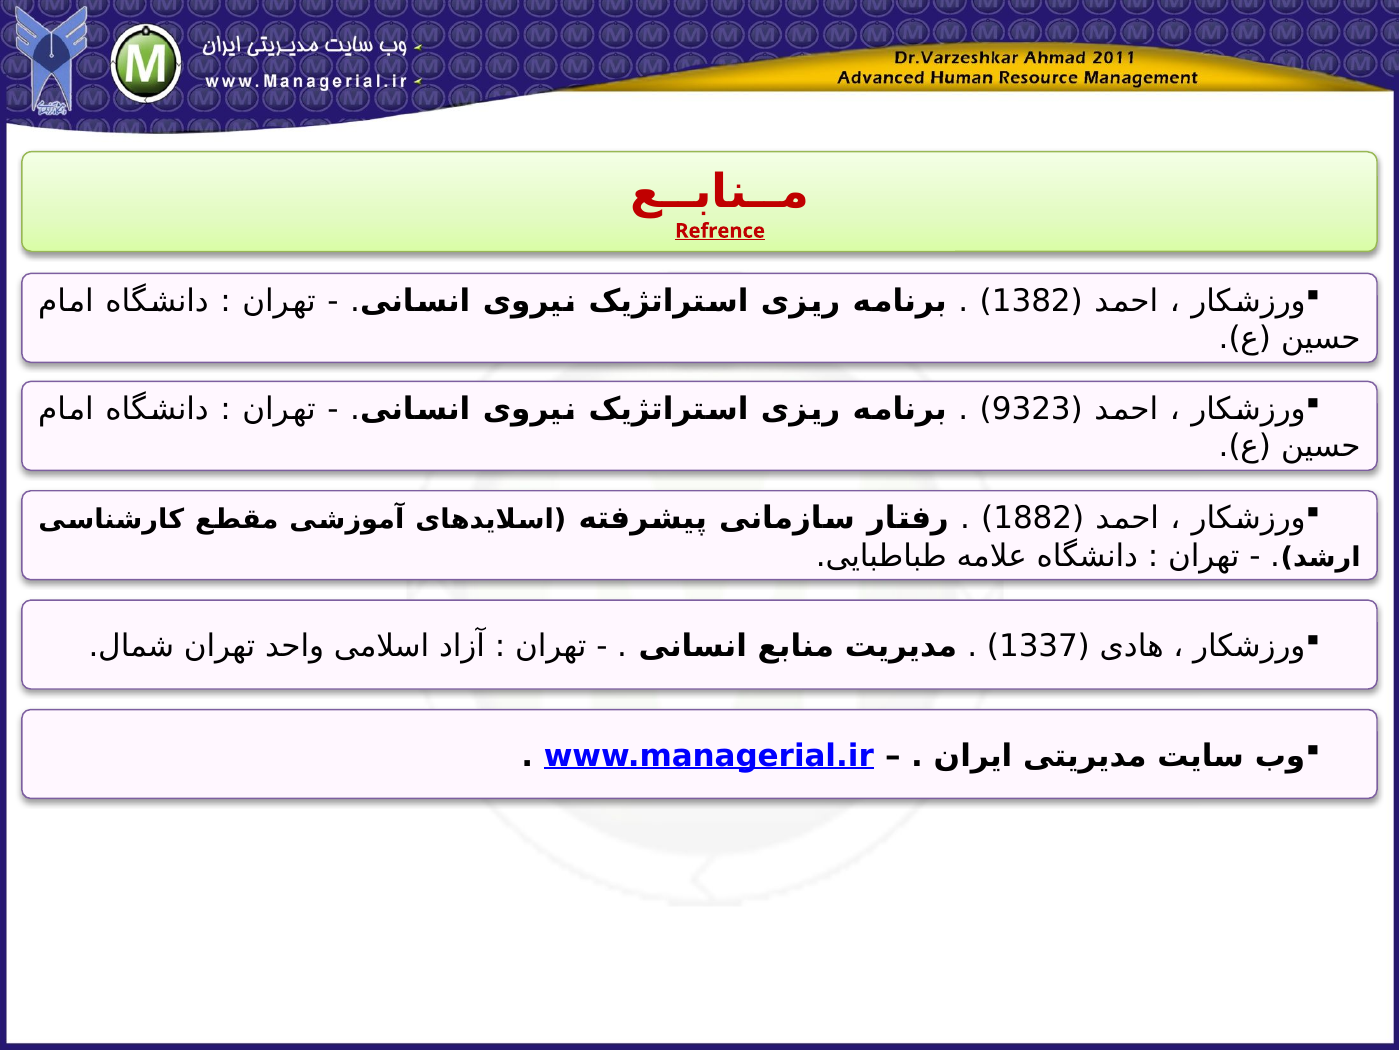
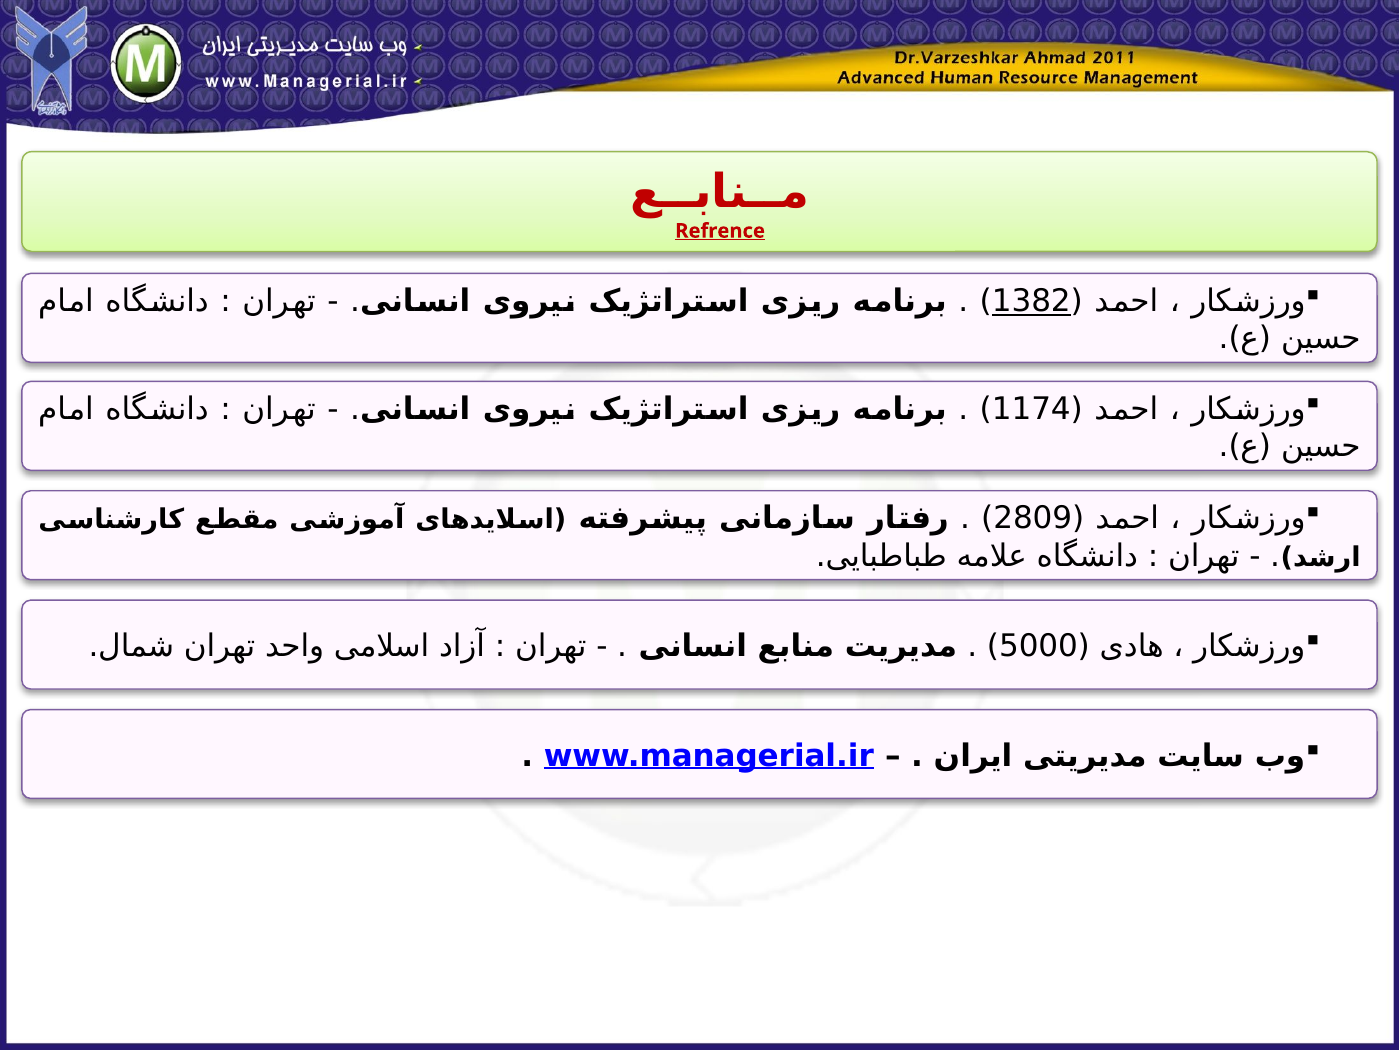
1382 underline: none -> present (1031, 301)
9323: 9323 -> 1174 (1031, 409)
1882: 1882 -> 2809 (1033, 518)
1337: 1337 -> 5000 (1039, 646)
